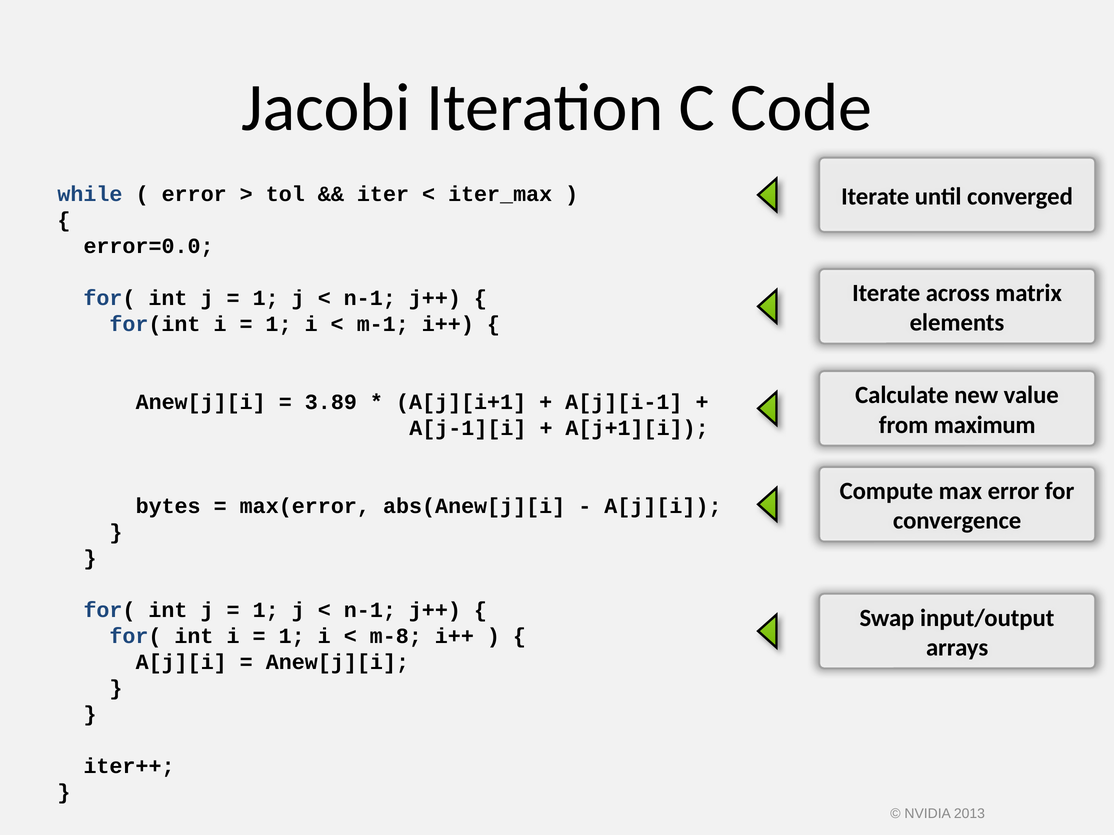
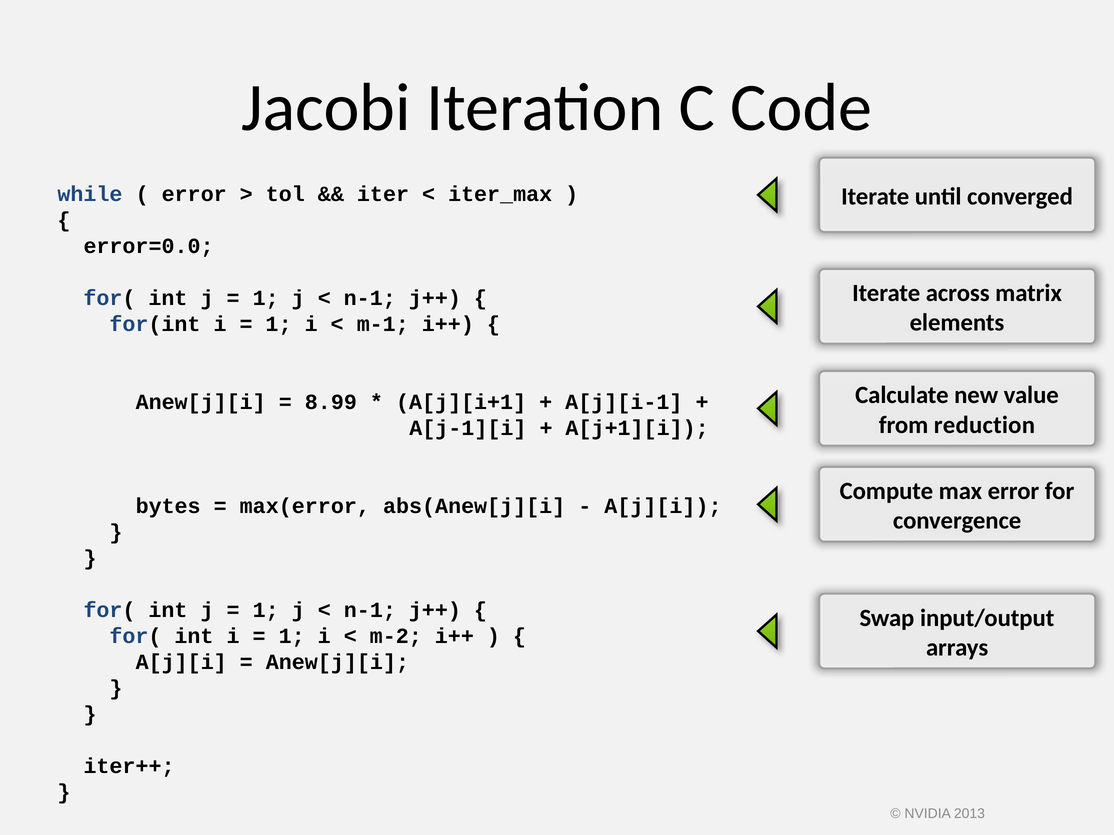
3.89: 3.89 -> 8.99 (331, 402)
maximum: maximum -> reduction (984, 425)
m-8: m-8 -> m-2 (396, 636)
